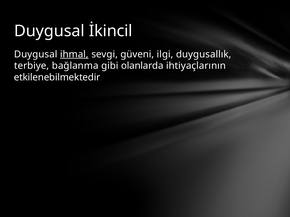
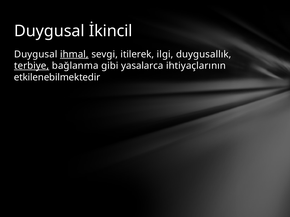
güveni: güveni -> itilerek (137, 54)
terbiye underline: none -> present (32, 66)
olanlarda: olanlarda -> yasalarca (142, 66)
